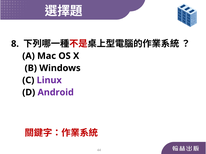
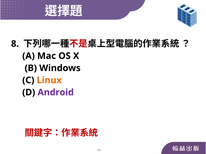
Linux colour: purple -> orange (49, 80)
